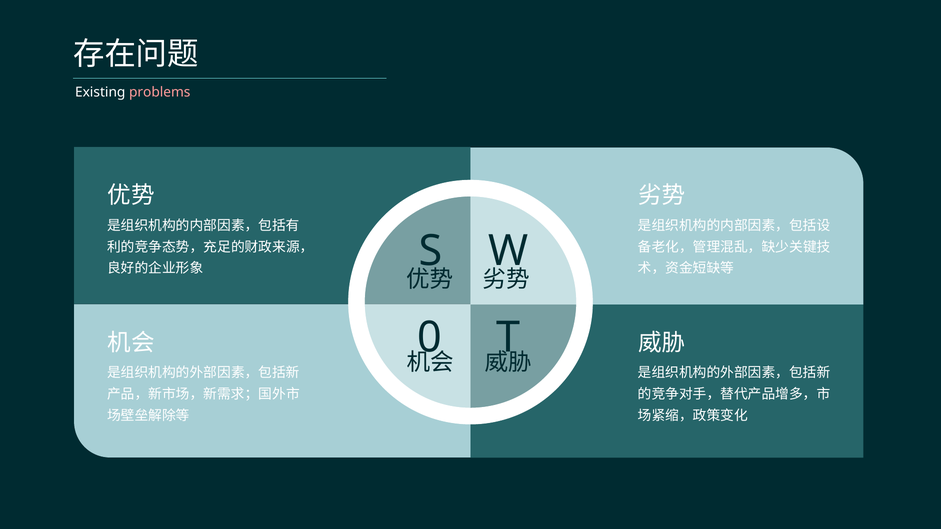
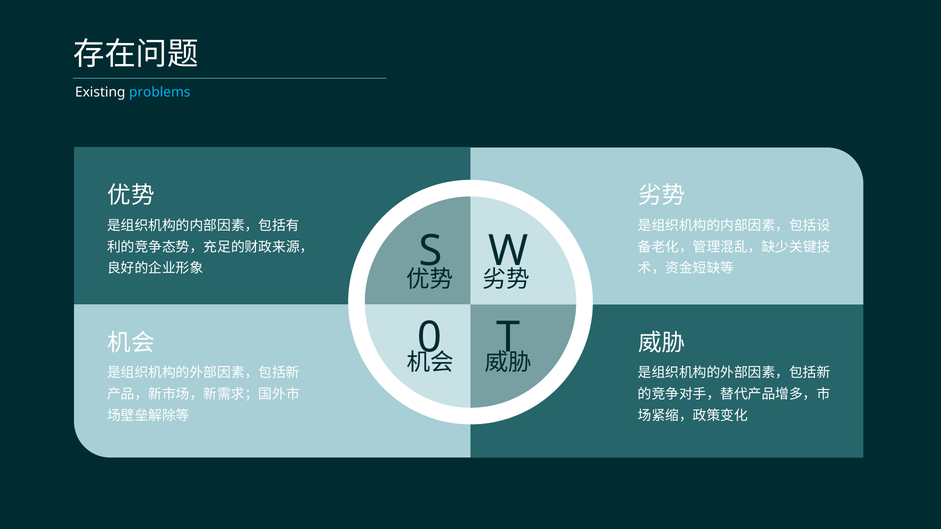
problems colour: pink -> light blue (160, 92)
